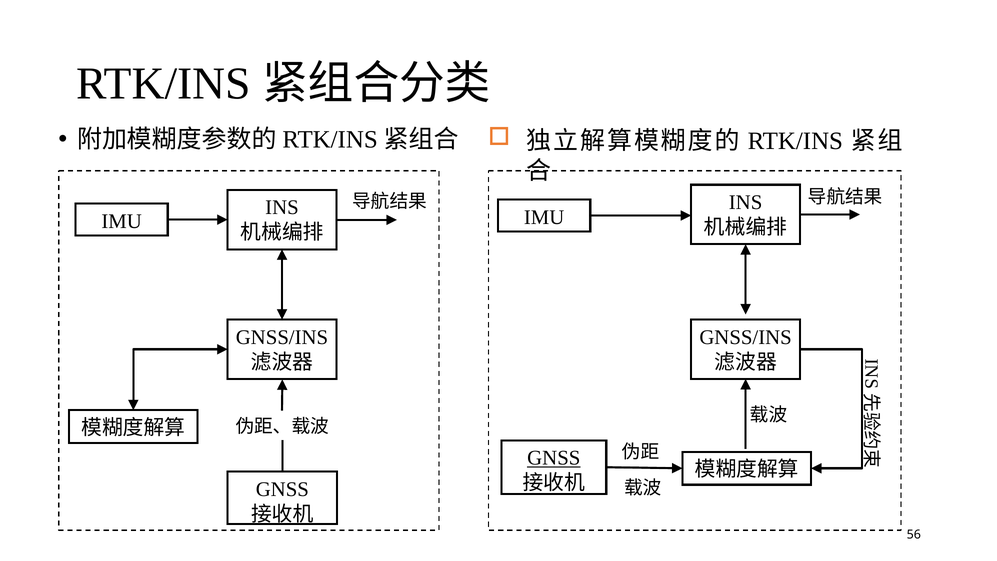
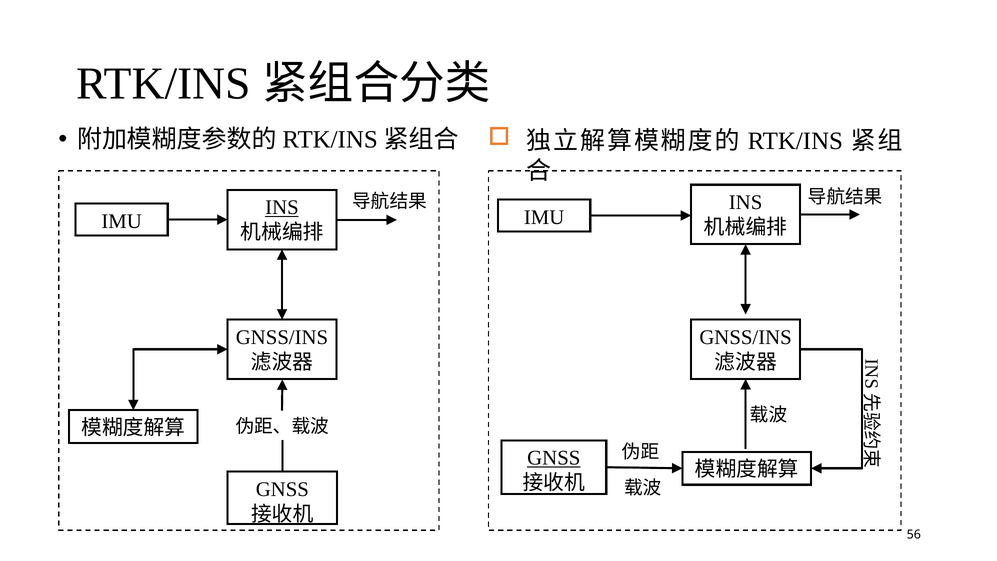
INS underline: none -> present (282, 208)
